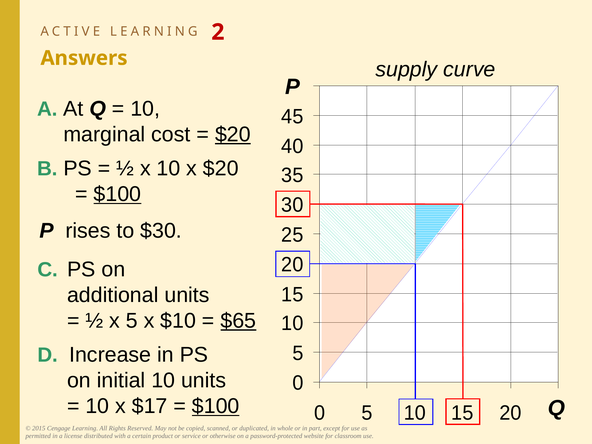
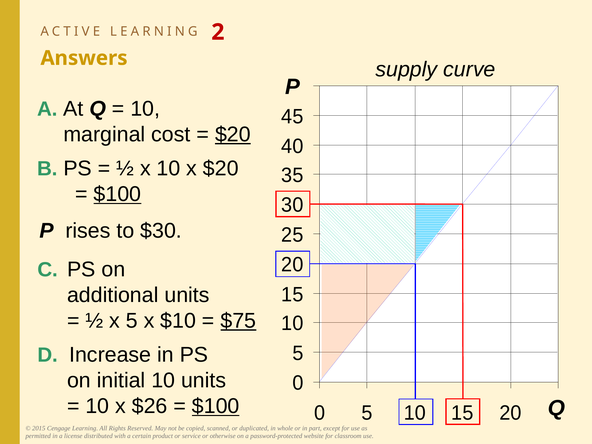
$65: $65 -> $75 (238, 321)
$17: $17 -> $26 (150, 406)
